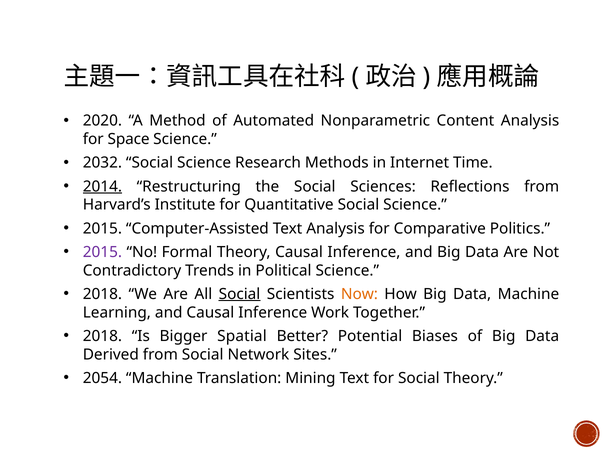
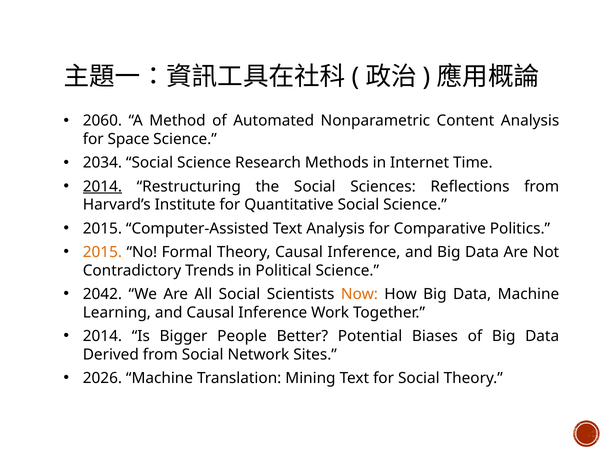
2020: 2020 -> 2060 (102, 121)
2032: 2032 -> 2034 (102, 163)
2015 colour: purple -> orange (102, 252)
2018: 2018 -> 2042 (102, 294)
Social underline: present -> none (240, 294)
2018: 2018 -> 2014 (102, 336)
Spatial: Spatial -> People (242, 336)
2054: 2054 -> 2026 (102, 378)
